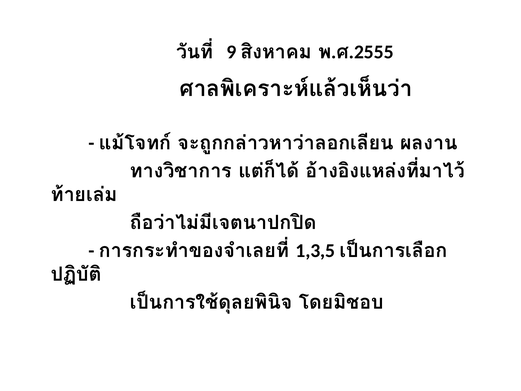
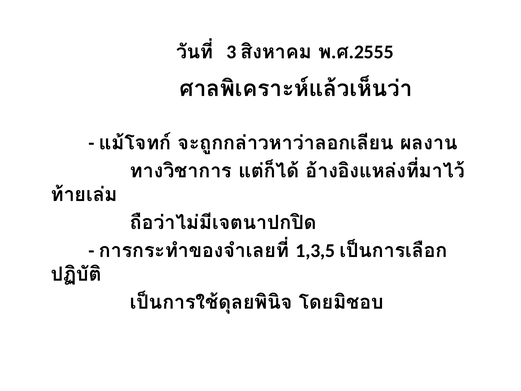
9: 9 -> 3 (231, 52)
